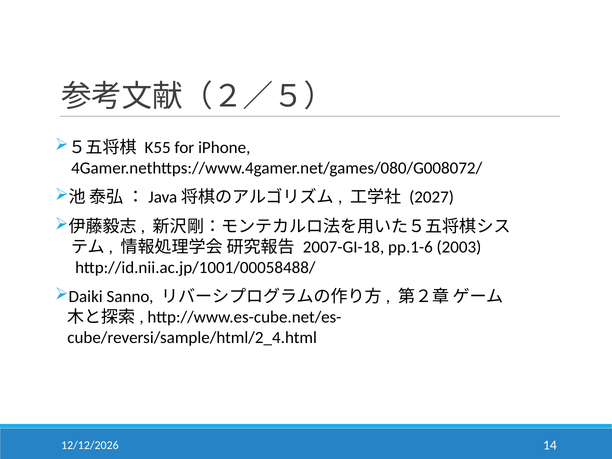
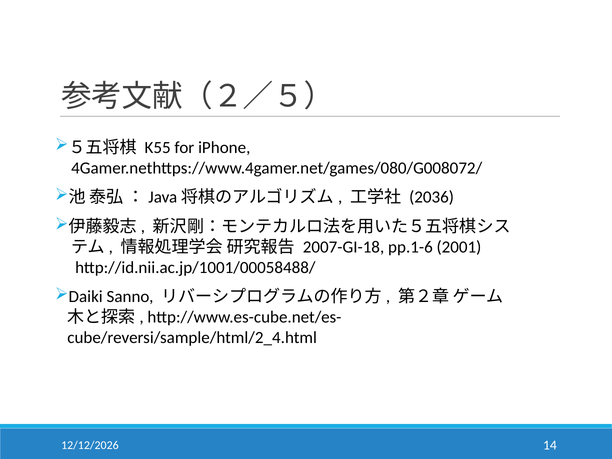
2027: 2027 -> 2036 (432, 197)
2003: 2003 -> 2001 (459, 247)
